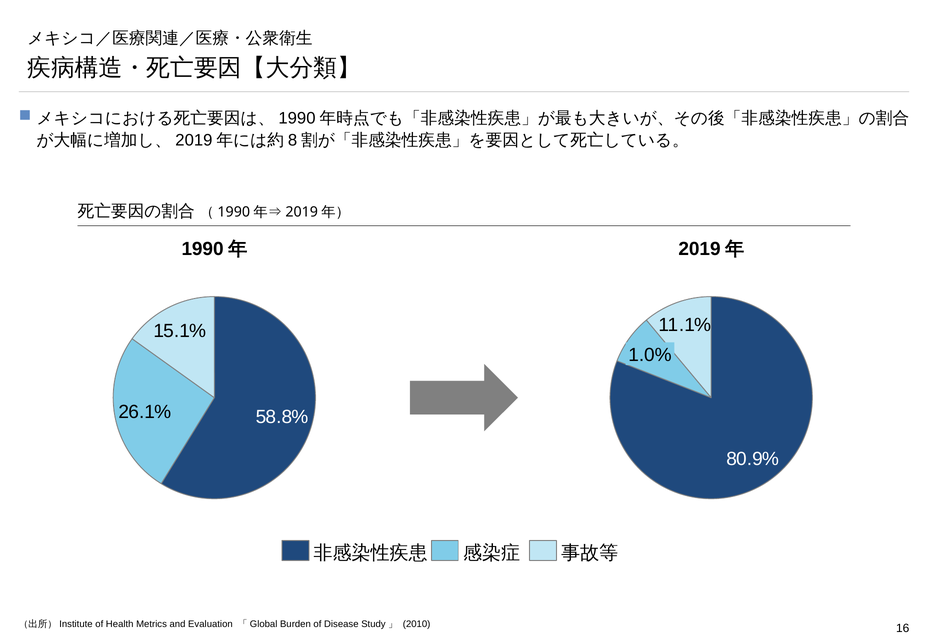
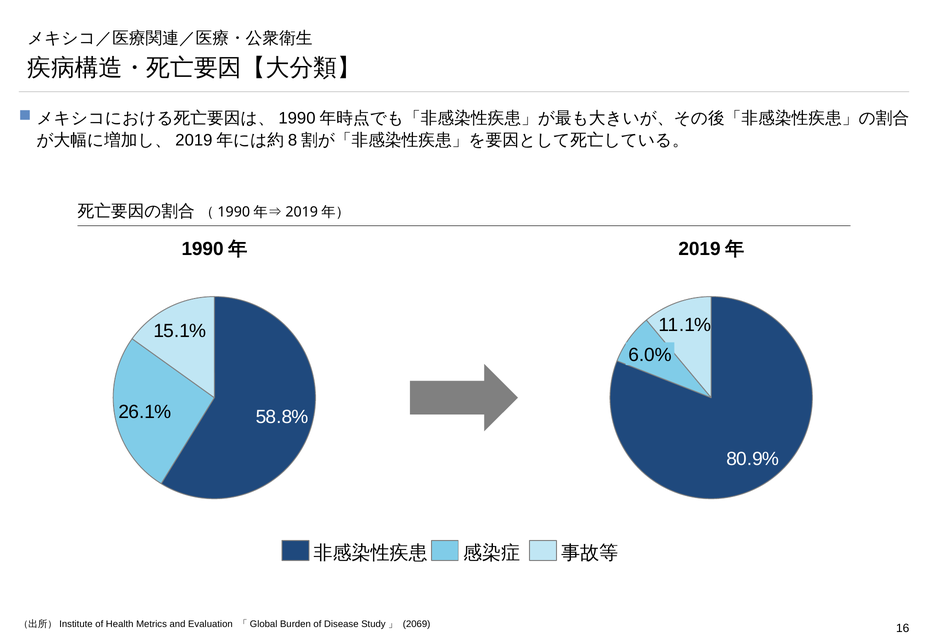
1.0%: 1.0% -> 6.0% (650, 355)
2010: 2010 -> 2069 (417, 624)
